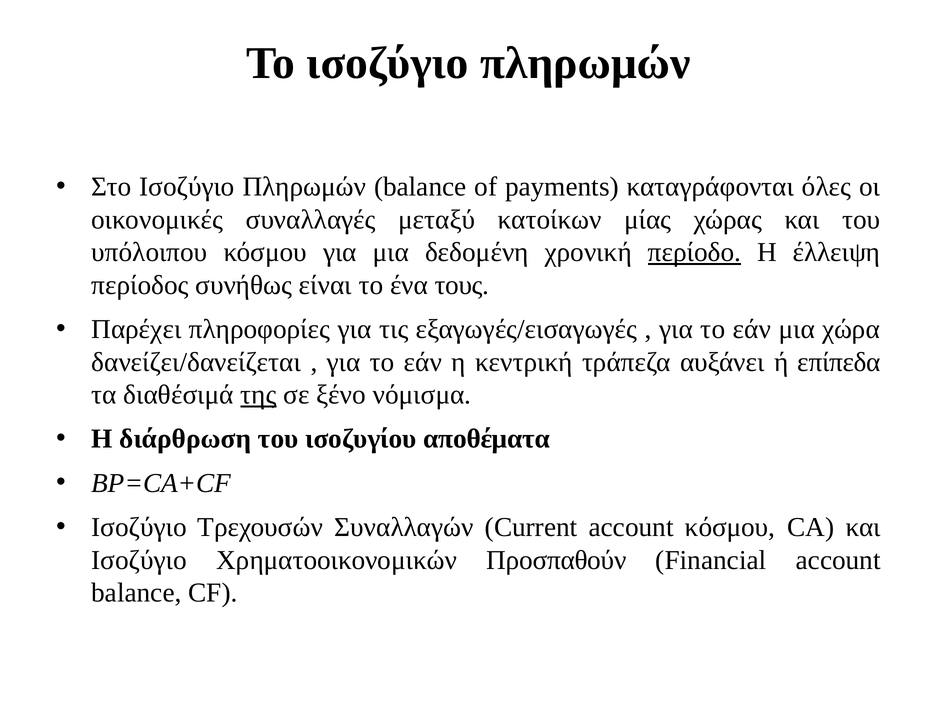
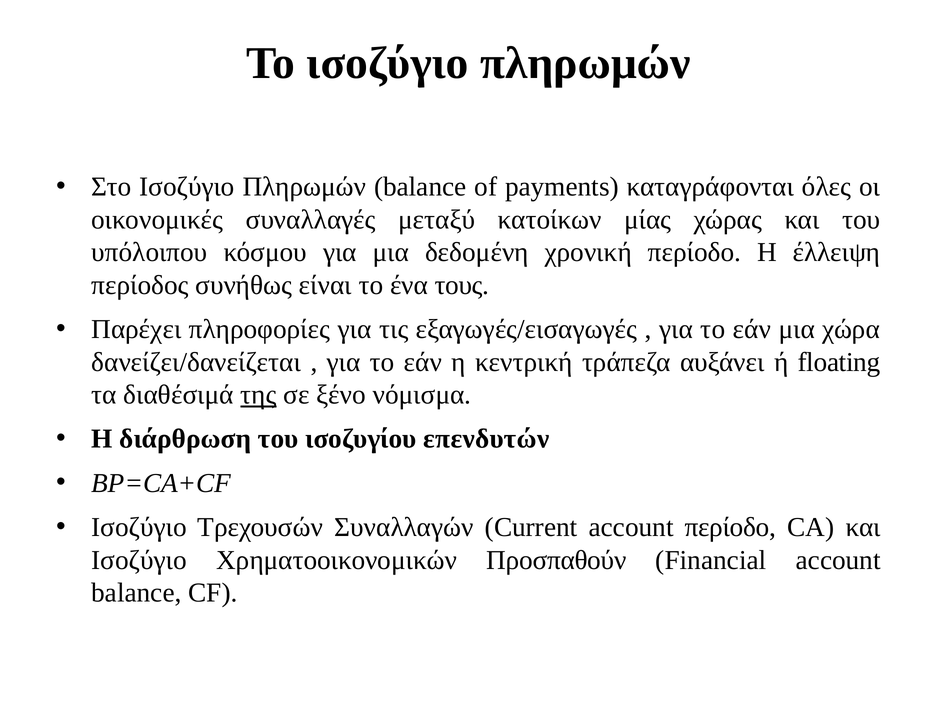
περίοδο underline: present -> none (695, 253)
επίπεδα: επίπεδα -> floating (839, 362)
αποθέματα: αποθέματα -> επενδυτών (486, 439)
account κόσμου: κόσμου -> περίοδο (730, 528)
